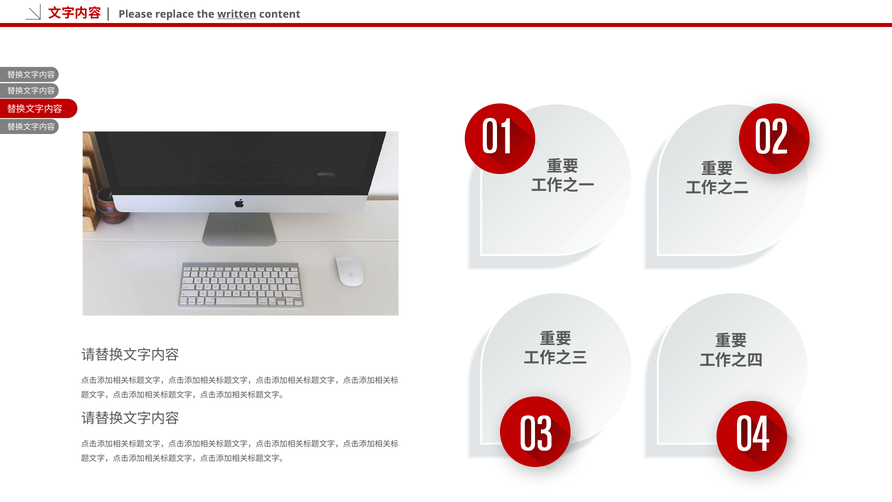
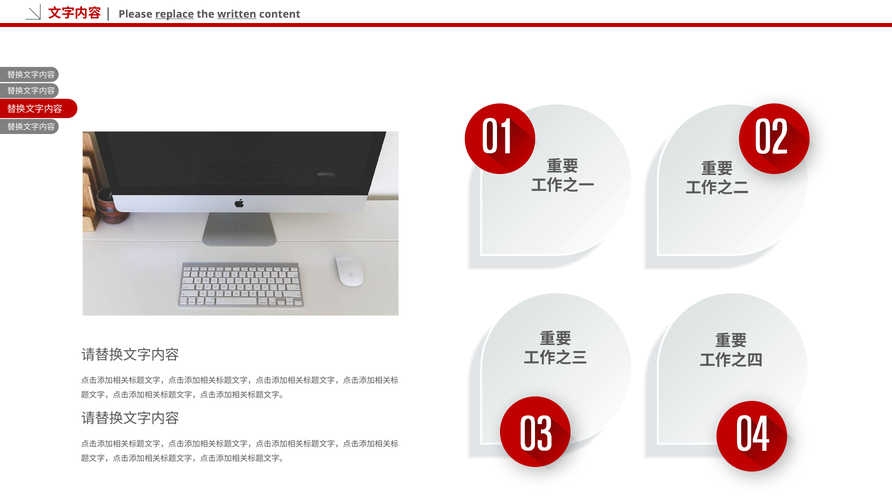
replace underline: none -> present (175, 14)
